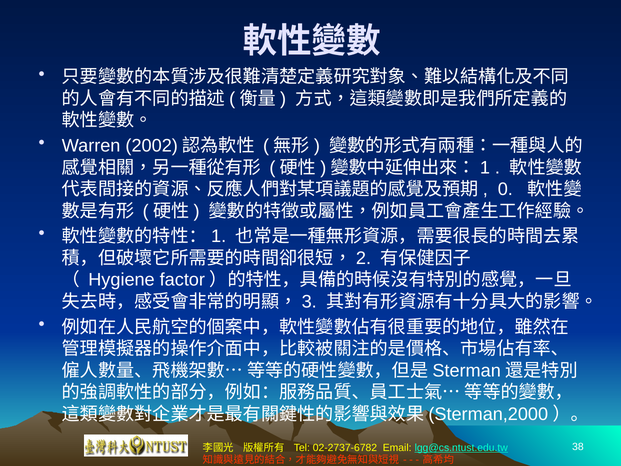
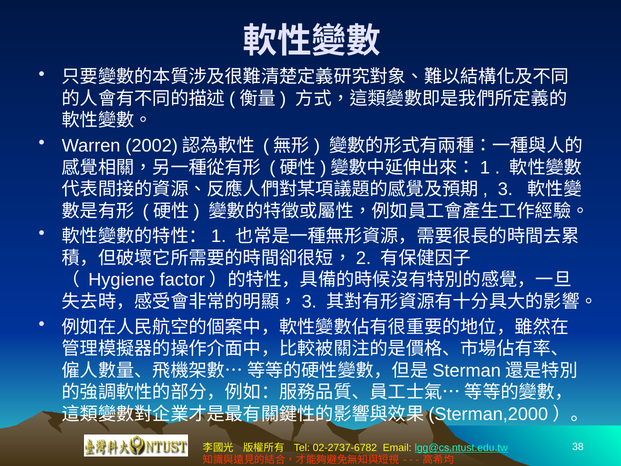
0: 0 -> 3 (505, 189)
